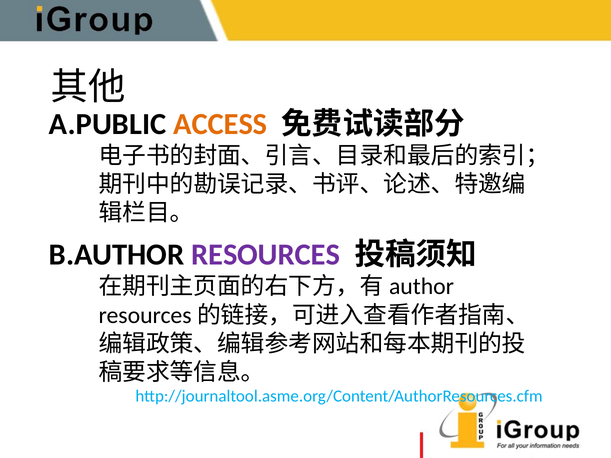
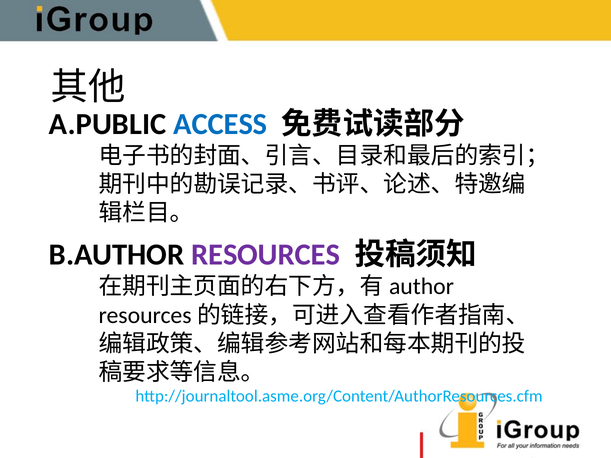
ACCESS colour: orange -> blue (220, 124)
